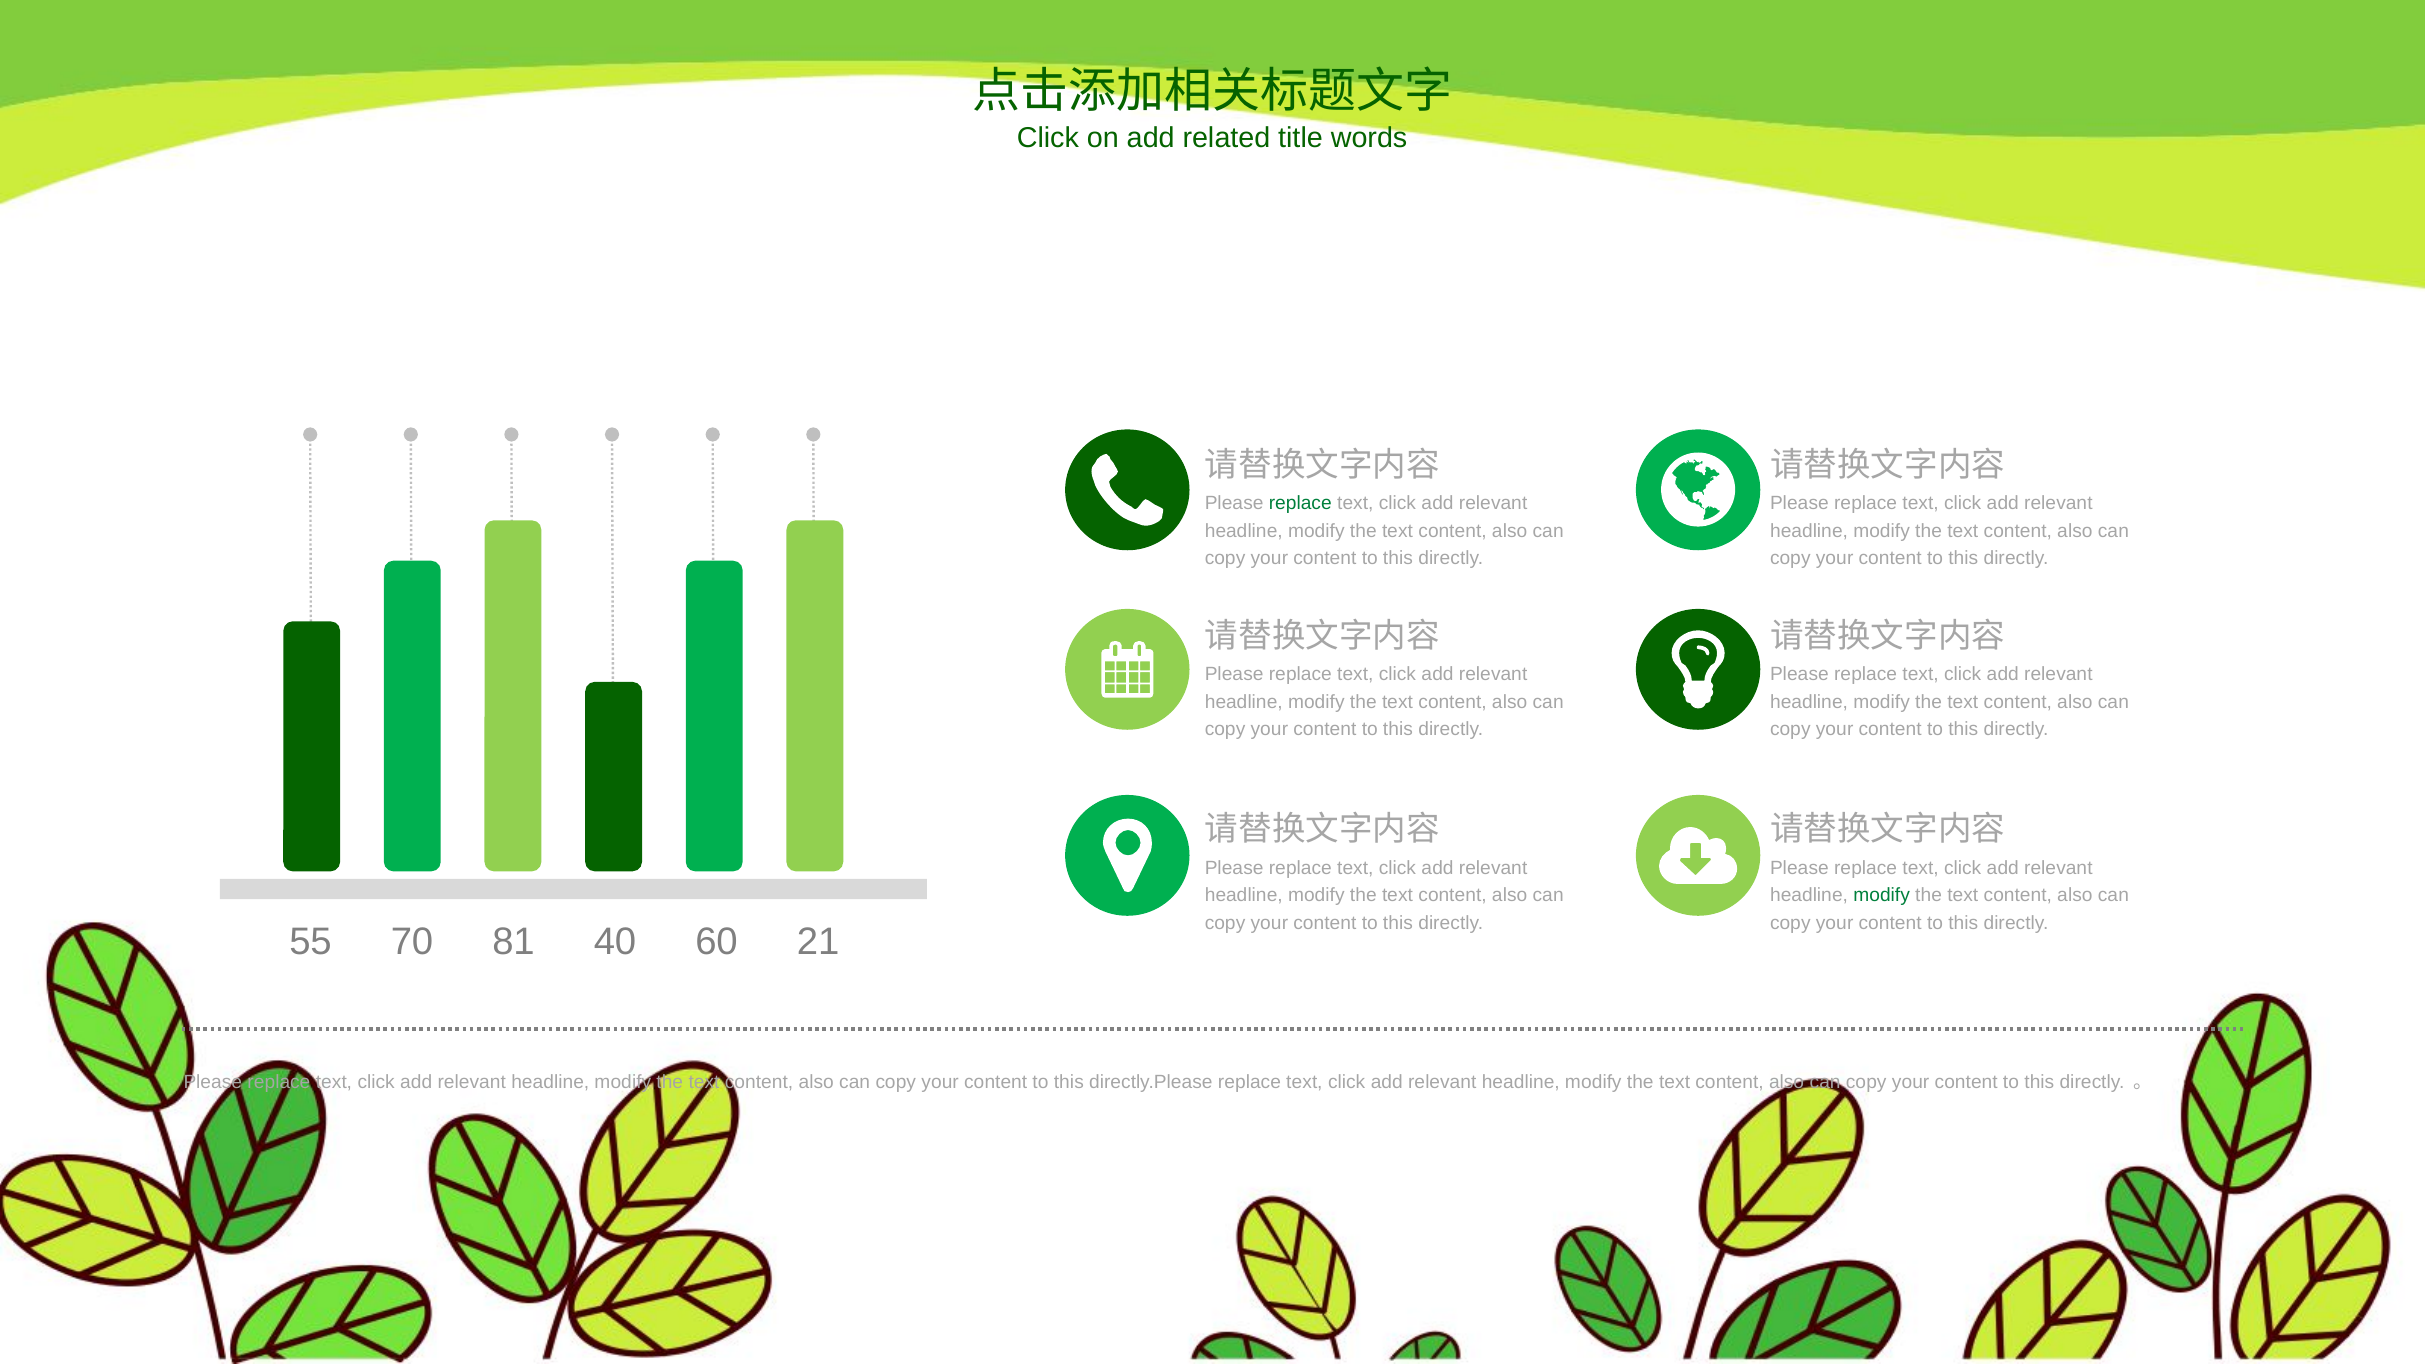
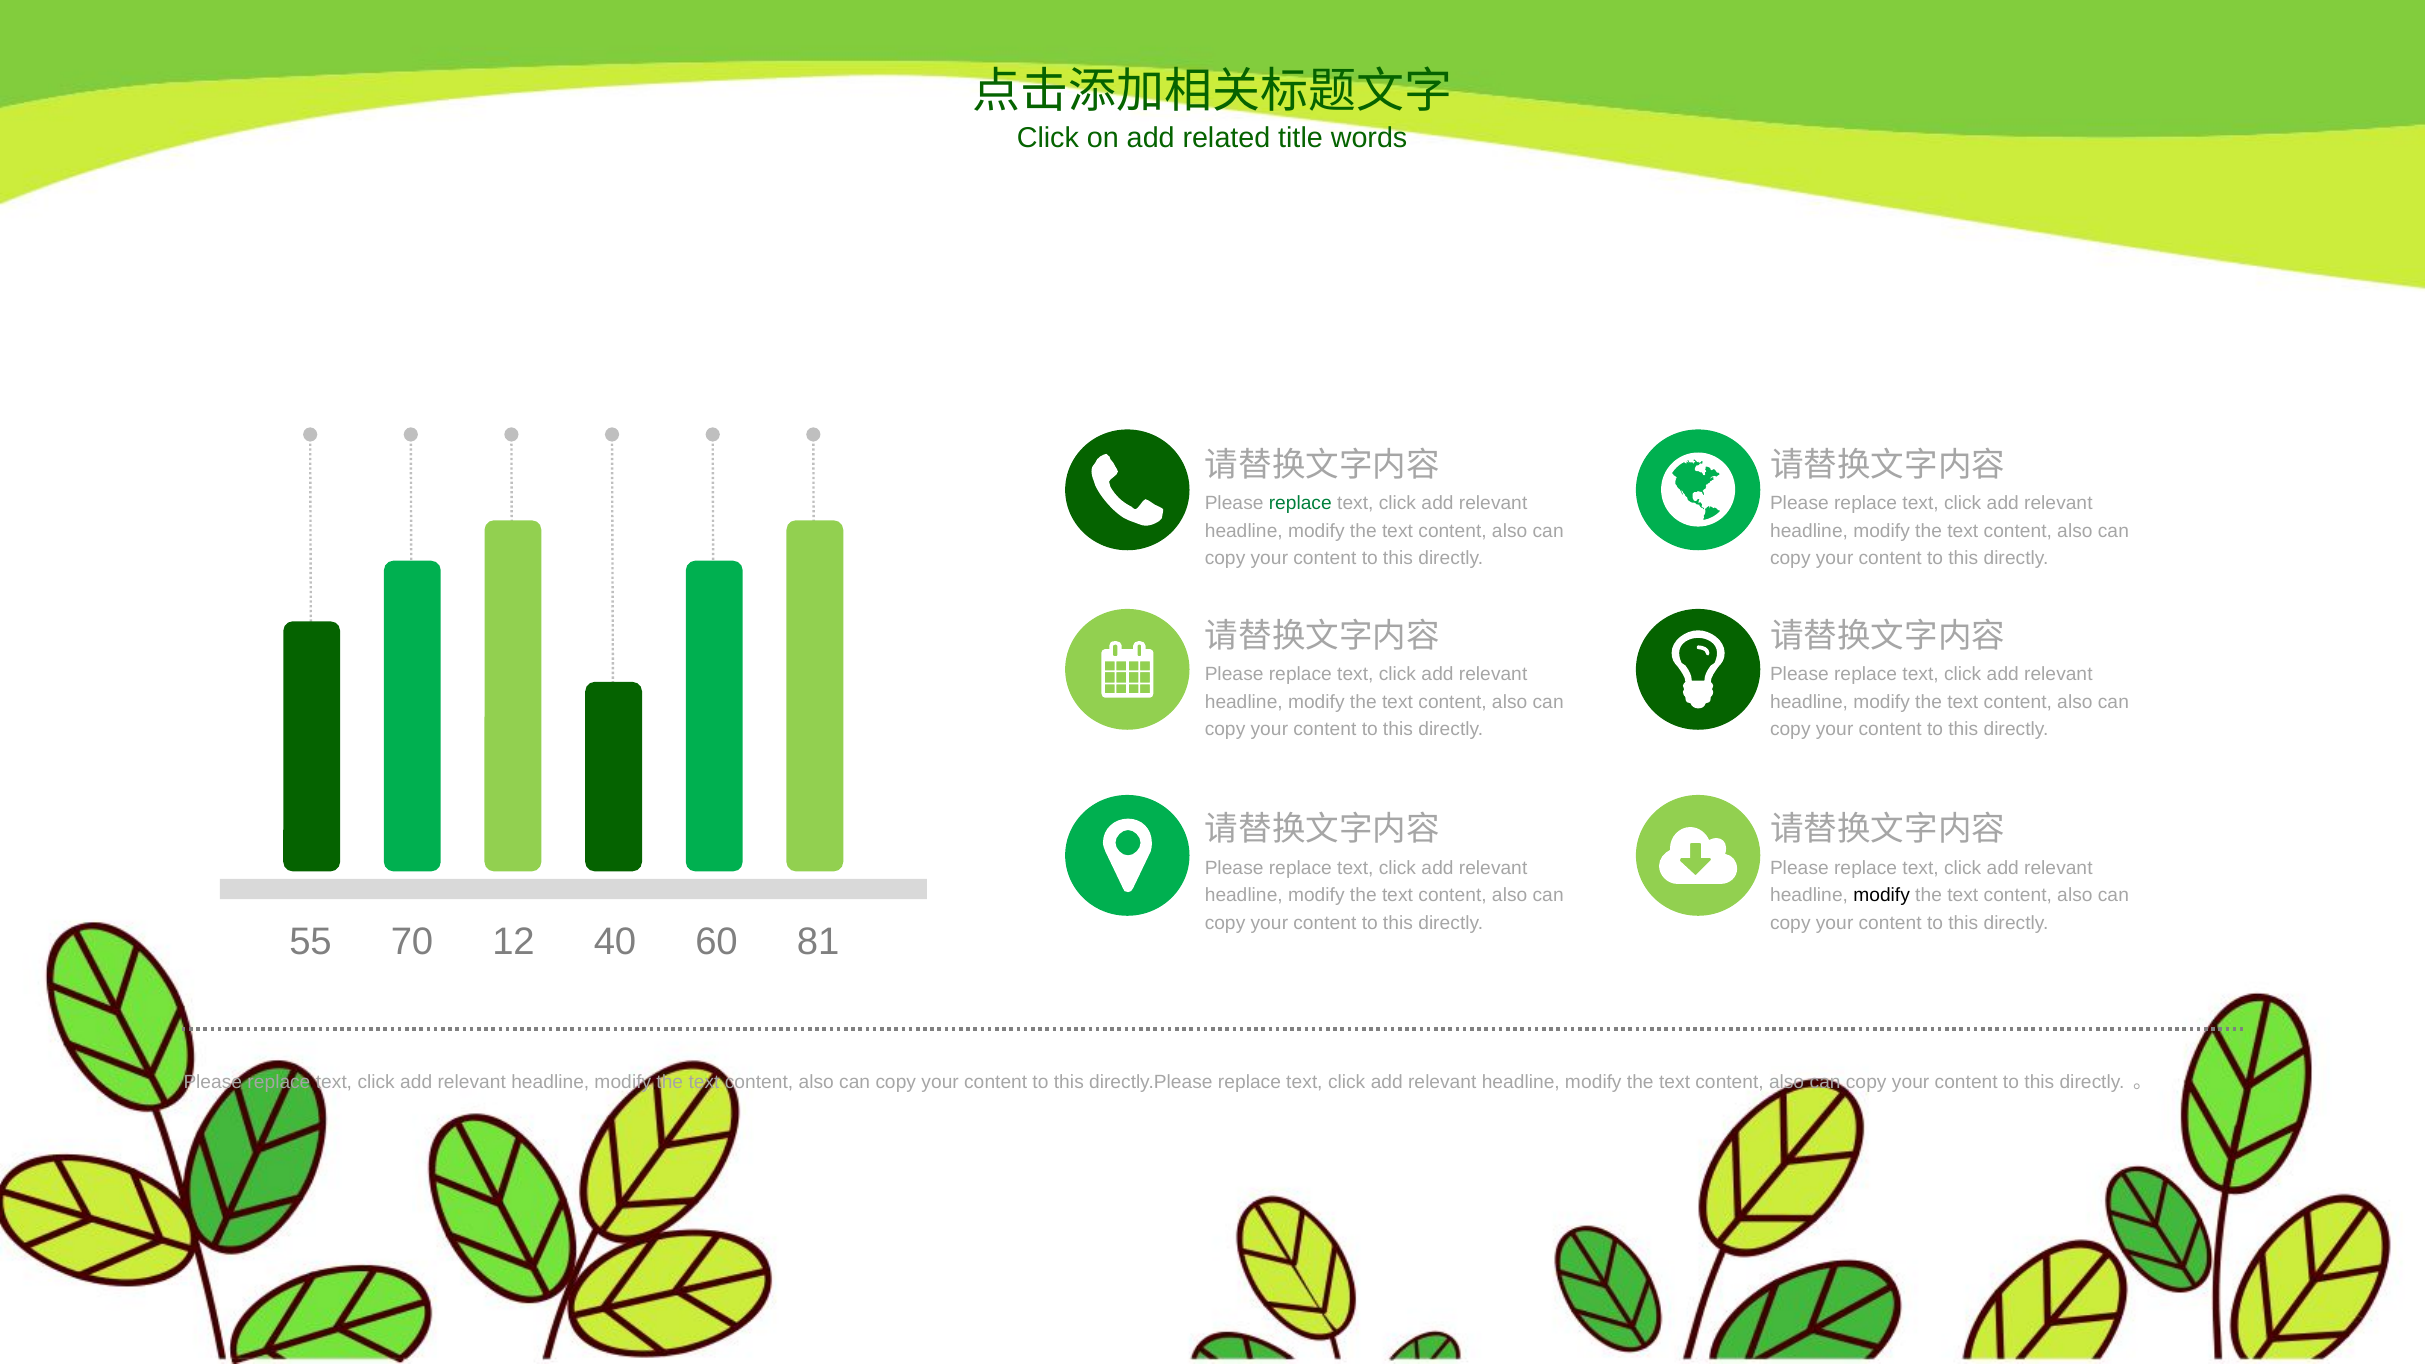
modify colour: green -> black (1882, 896)
81: 81 -> 12 (514, 942)
21: 21 -> 81 (818, 942)
